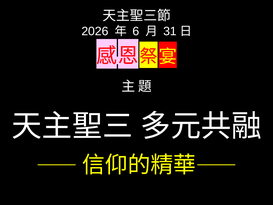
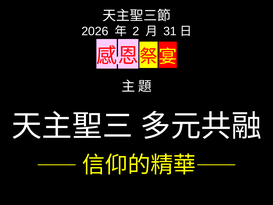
6: 6 -> 2 (136, 31)
